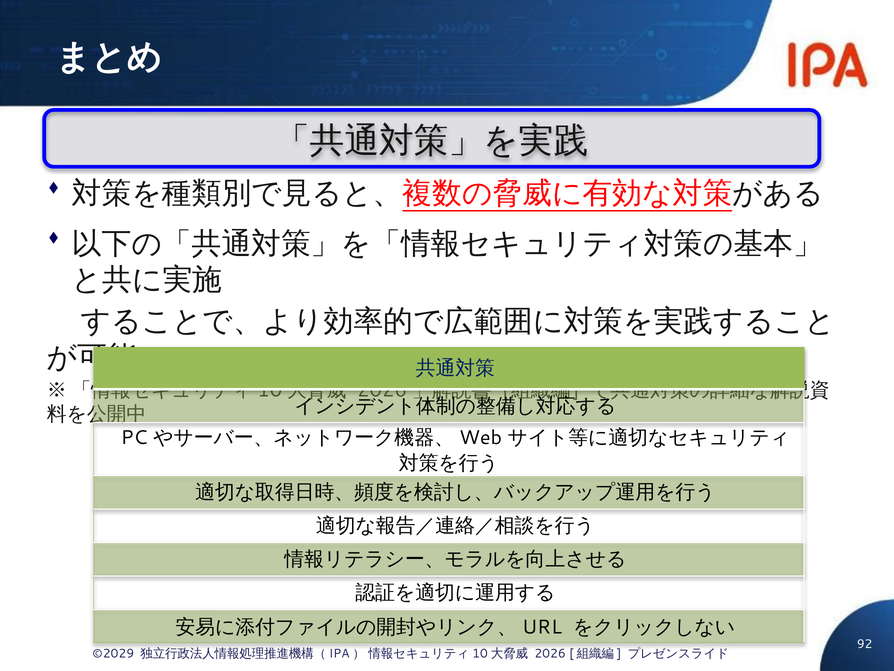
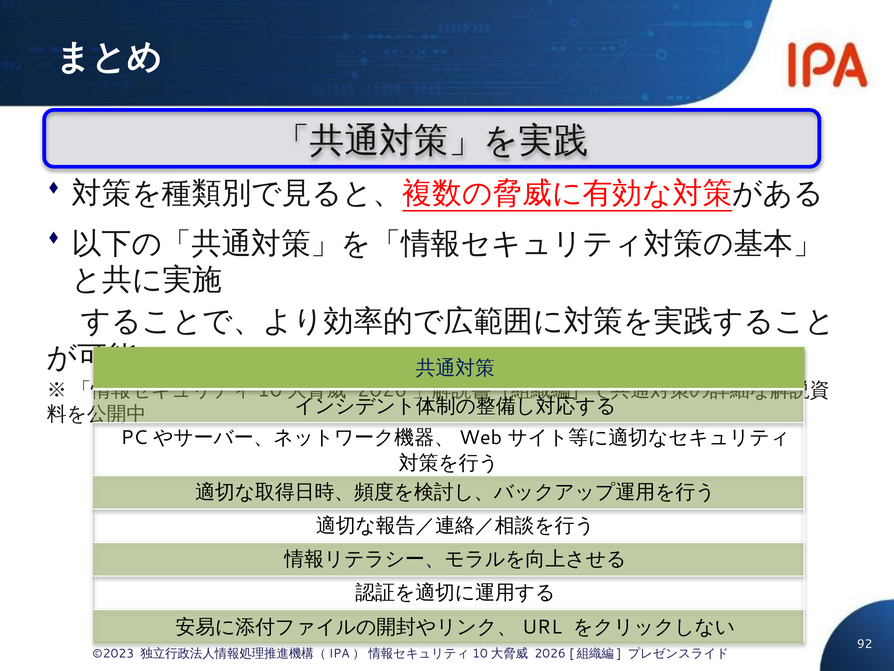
©2029: ©2029 -> ©2023 (113, 653)
